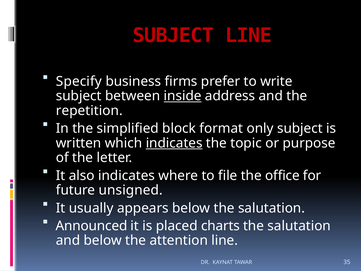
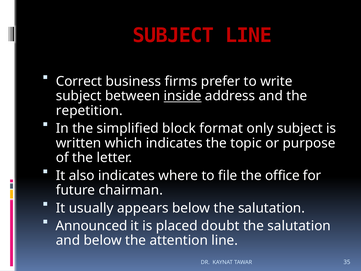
Specify: Specify -> Correct (79, 81)
indicates underline: present -> none (174, 143)
unsigned: unsigned -> chairman (131, 190)
charts: charts -> doubt (220, 226)
